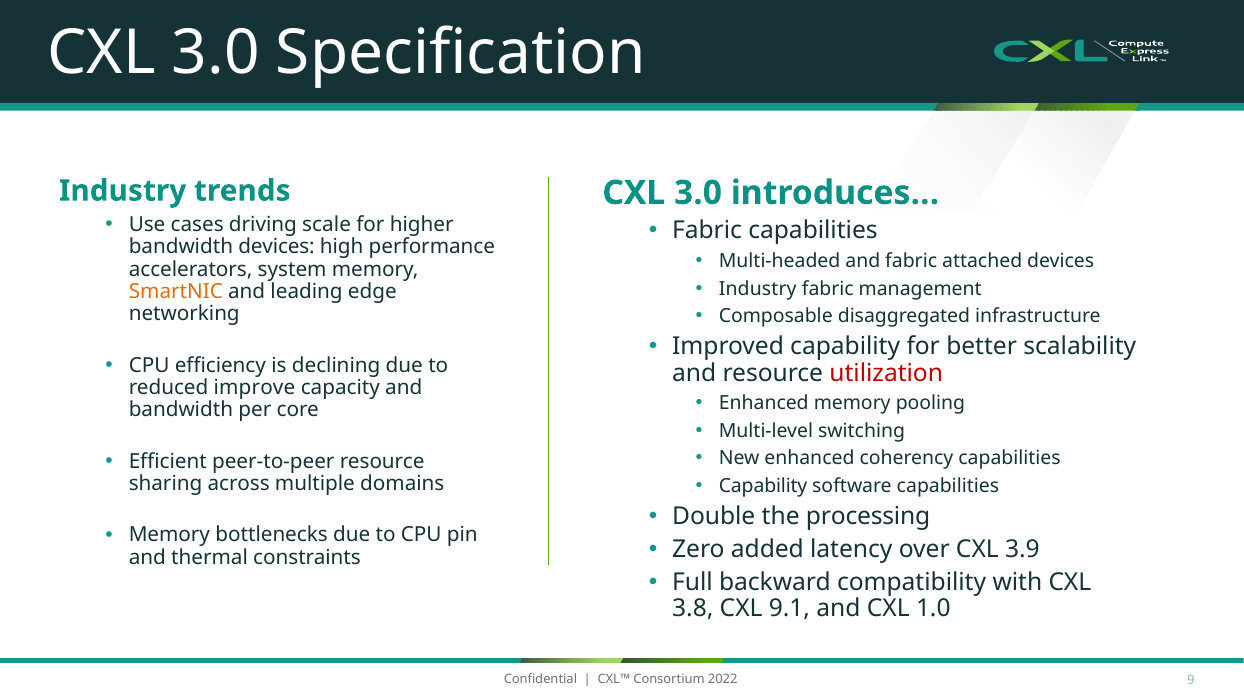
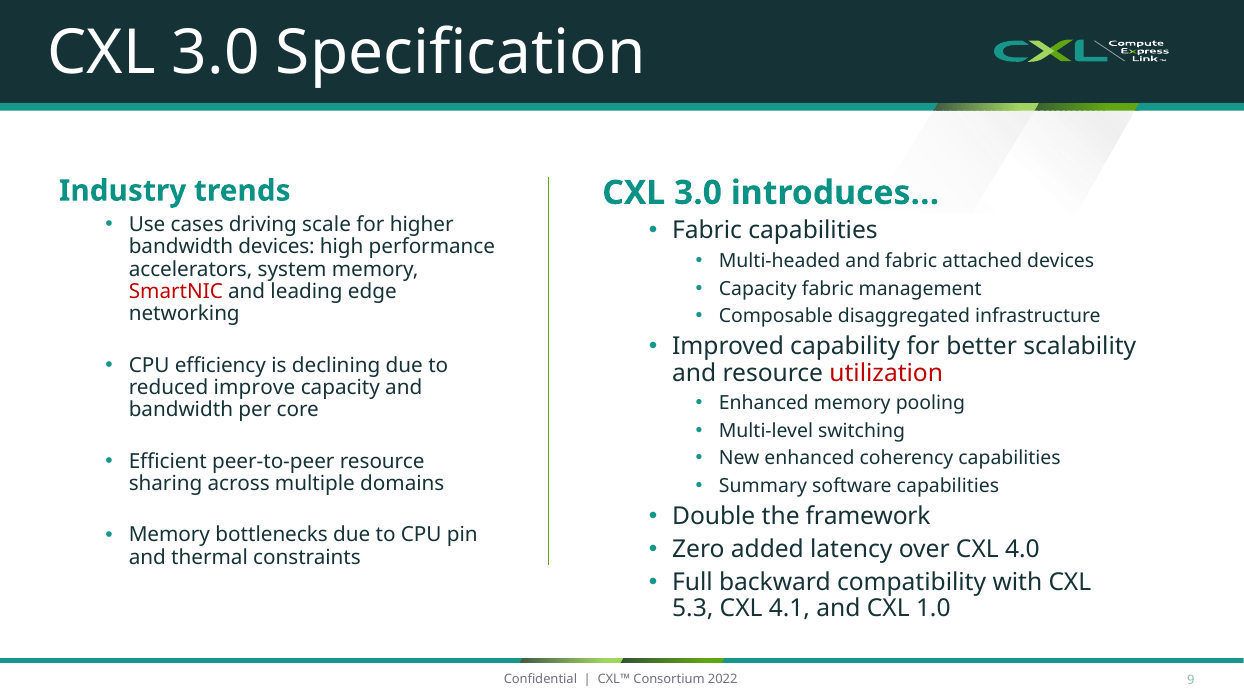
Industry: Industry -> Capacity (758, 289)
SmartNIC colour: orange -> red (176, 292)
Capability: Capability -> Summary (763, 486)
processing: processing -> framework (868, 516)
3.9: 3.9 -> 4.0 (1022, 549)
3.8: 3.8 -> 5.3 (693, 609)
9.1: 9.1 -> 4.1 (789, 609)
